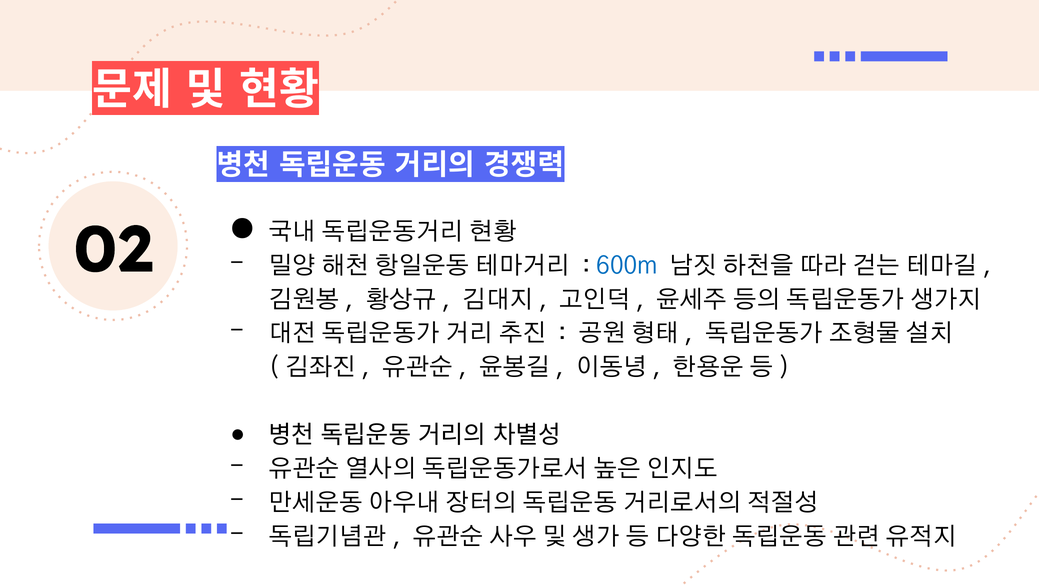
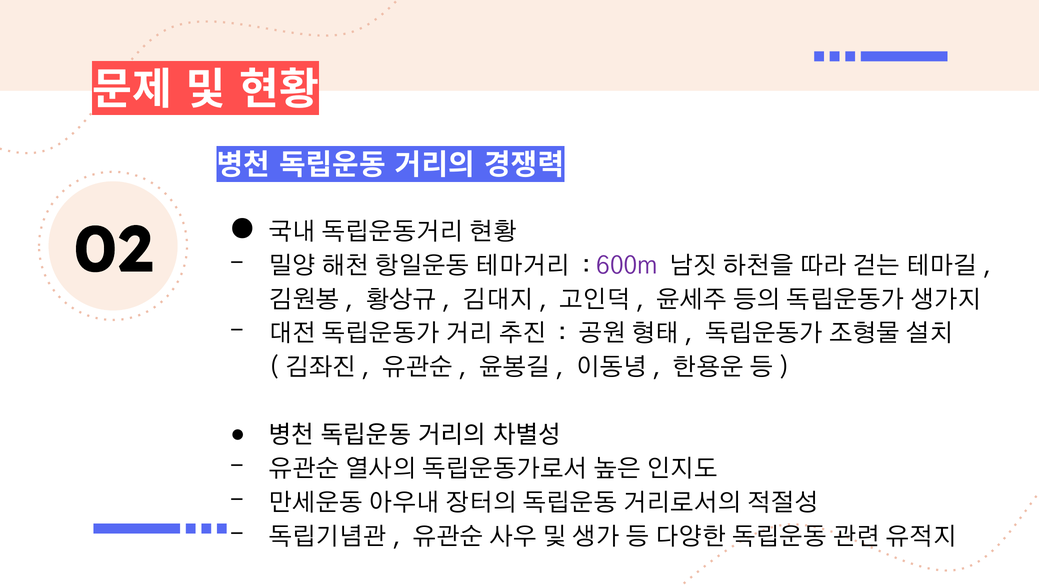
600m colour: blue -> purple (627, 265)
